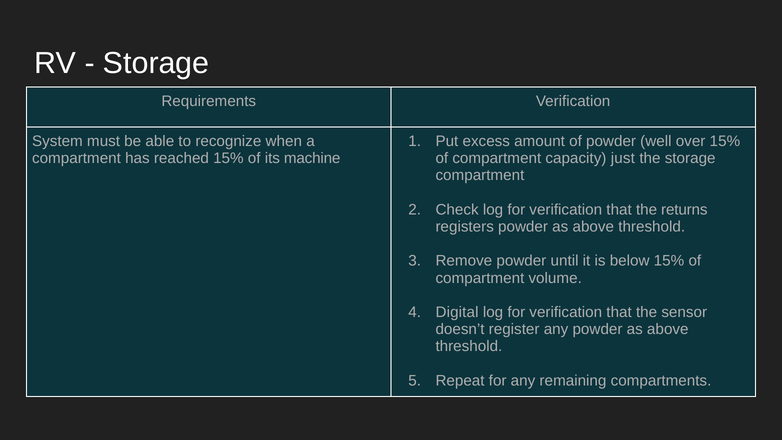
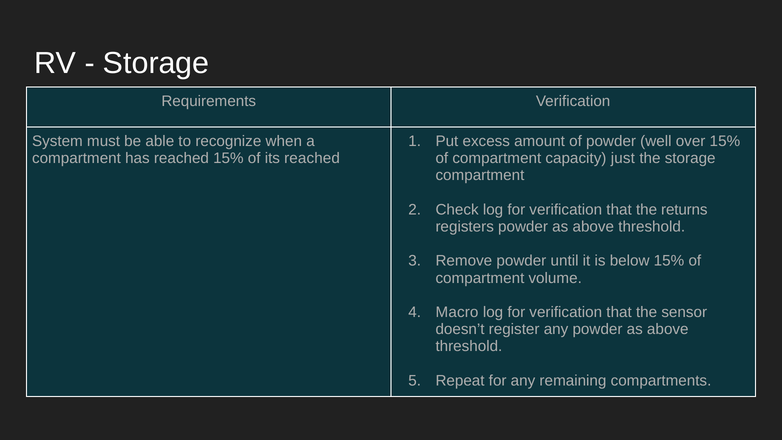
its machine: machine -> reached (312, 158)
Digital: Digital -> Macro (457, 312)
